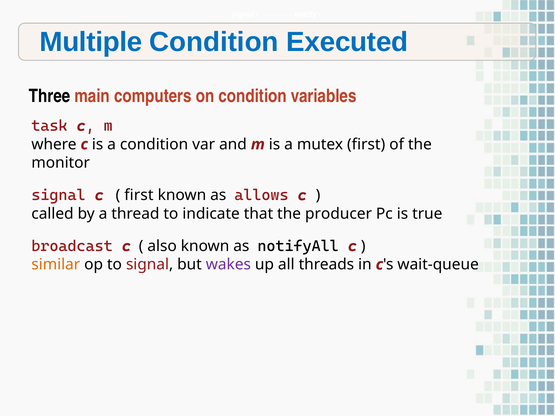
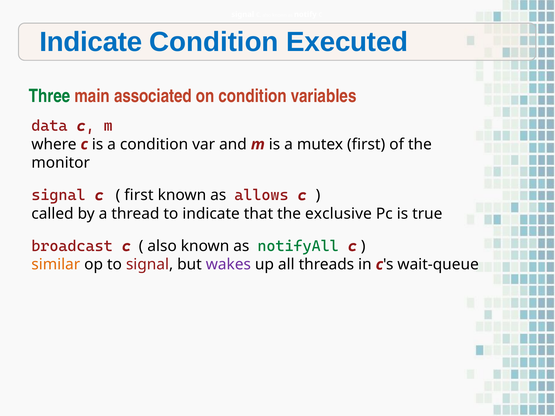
Multiple: Multiple -> Indicate (91, 42)
Three colour: black -> green (50, 96)
computers: computers -> associated (153, 96)
task: task -> data (49, 126)
producer: producer -> exclusive (338, 214)
notifyAll colour: black -> green (298, 246)
